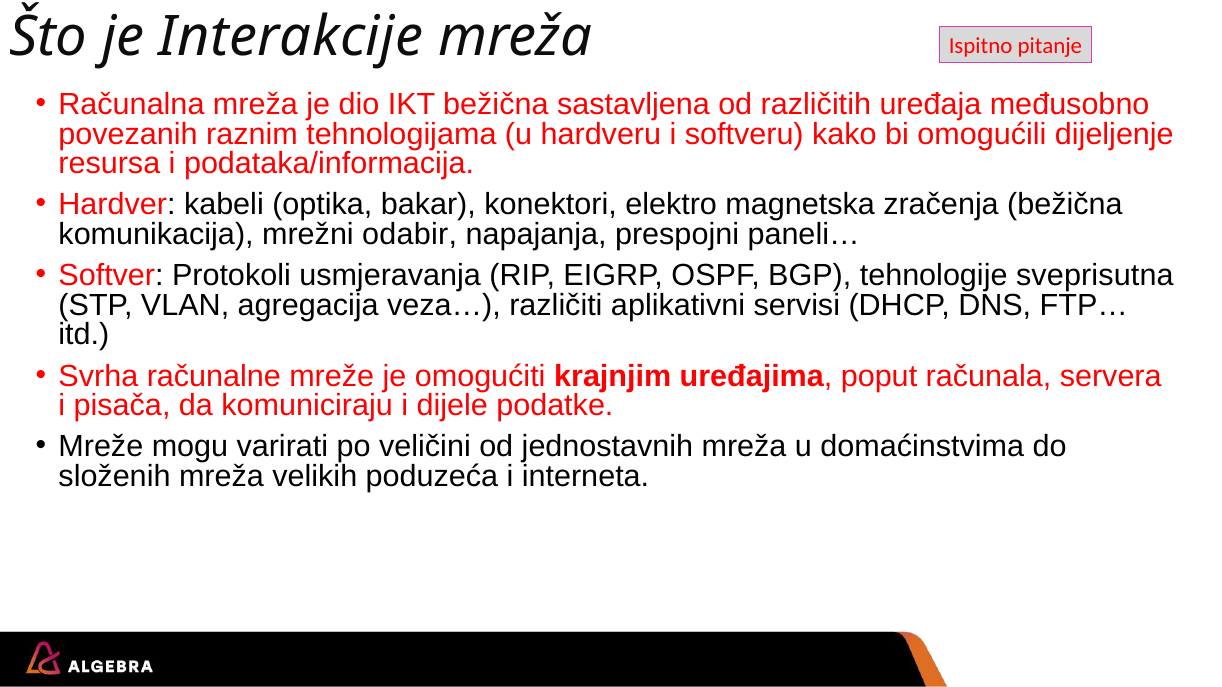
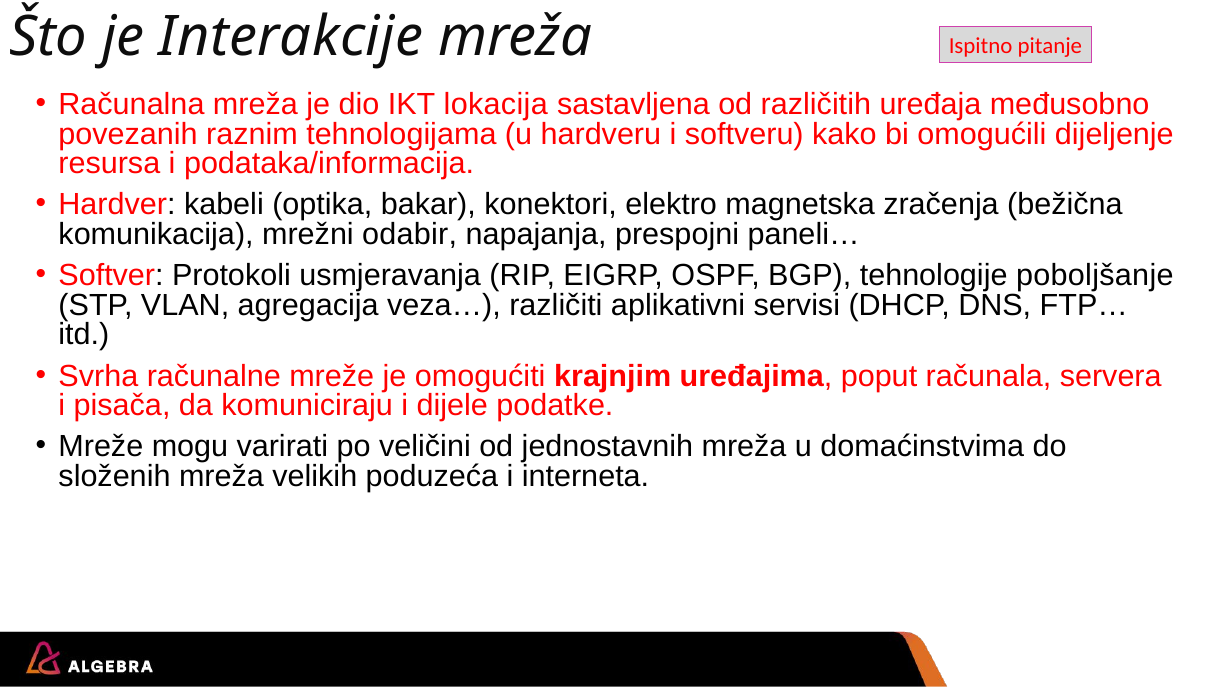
IKT bežična: bežična -> lokacija (496, 104)
sveprisutna: sveprisutna -> poboljšanje (1095, 276)
